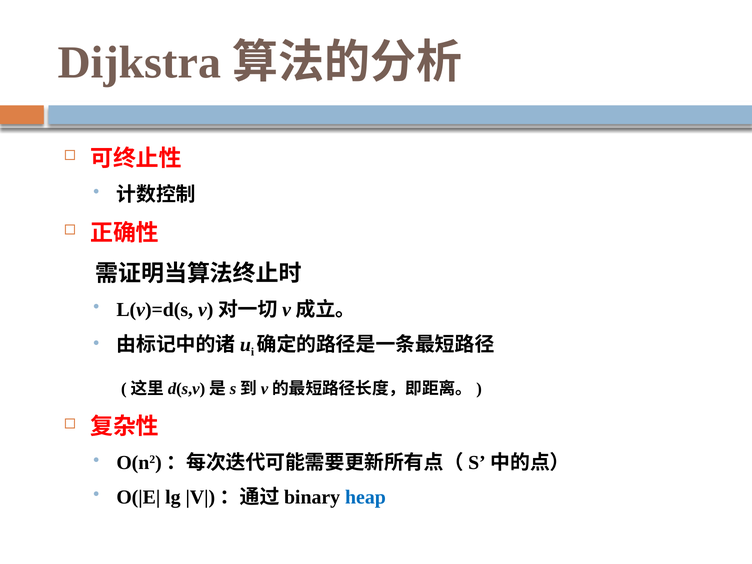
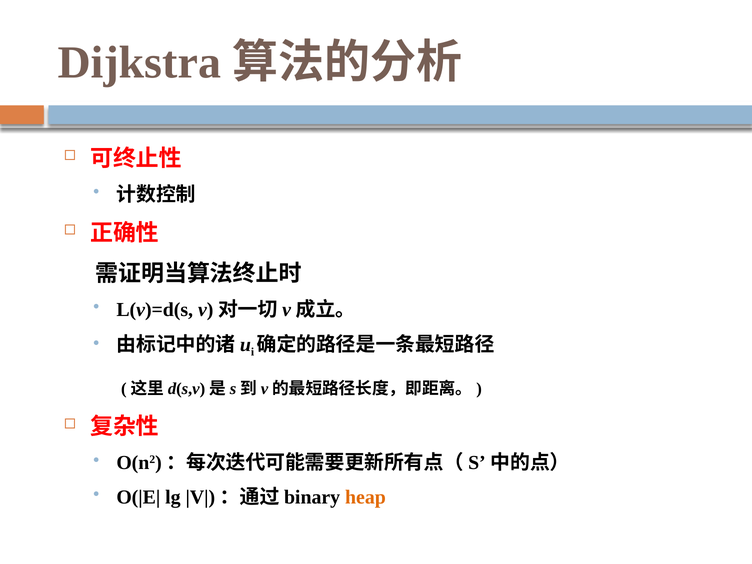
heap colour: blue -> orange (365, 497)
